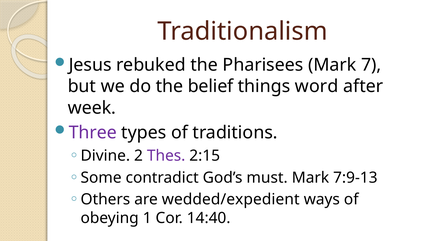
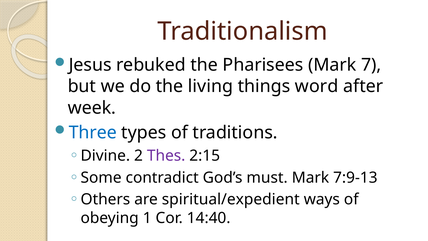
belief: belief -> living (210, 86)
Three colour: purple -> blue (93, 133)
wedded/expedient: wedded/expedient -> spiritual/expedient (231, 199)
